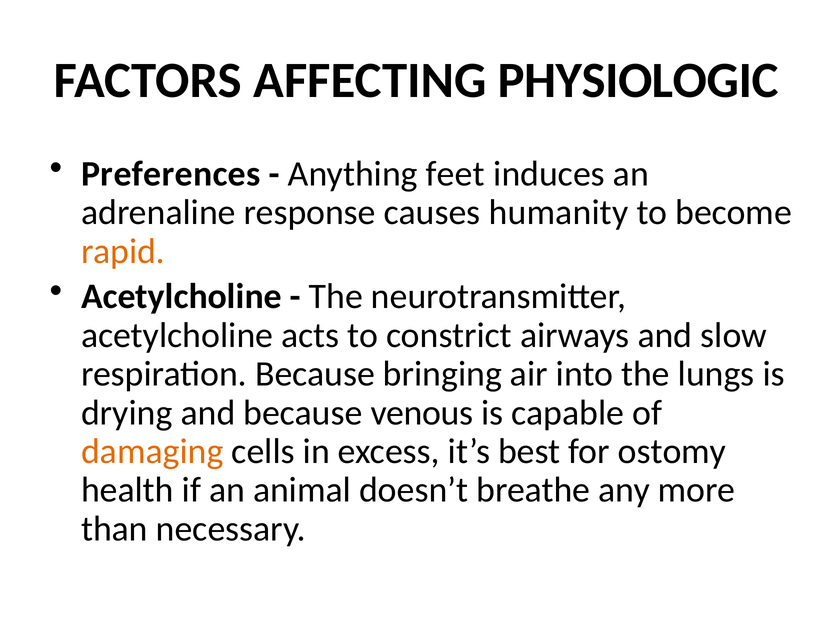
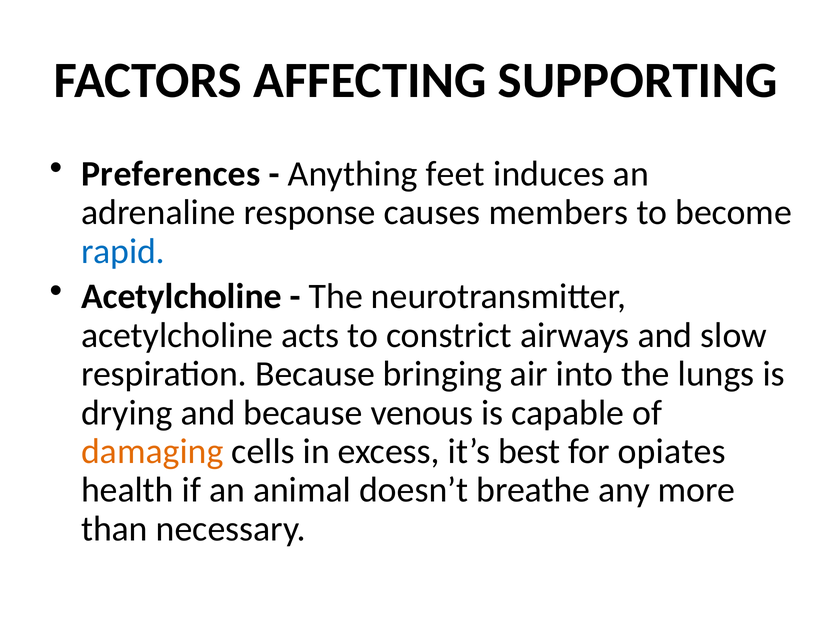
PHYSIOLOGIC: PHYSIOLOGIC -> SUPPORTING (638, 81)
humanity: humanity -> members (558, 212)
rapid colour: orange -> blue (123, 251)
ostomy: ostomy -> opiates (672, 451)
